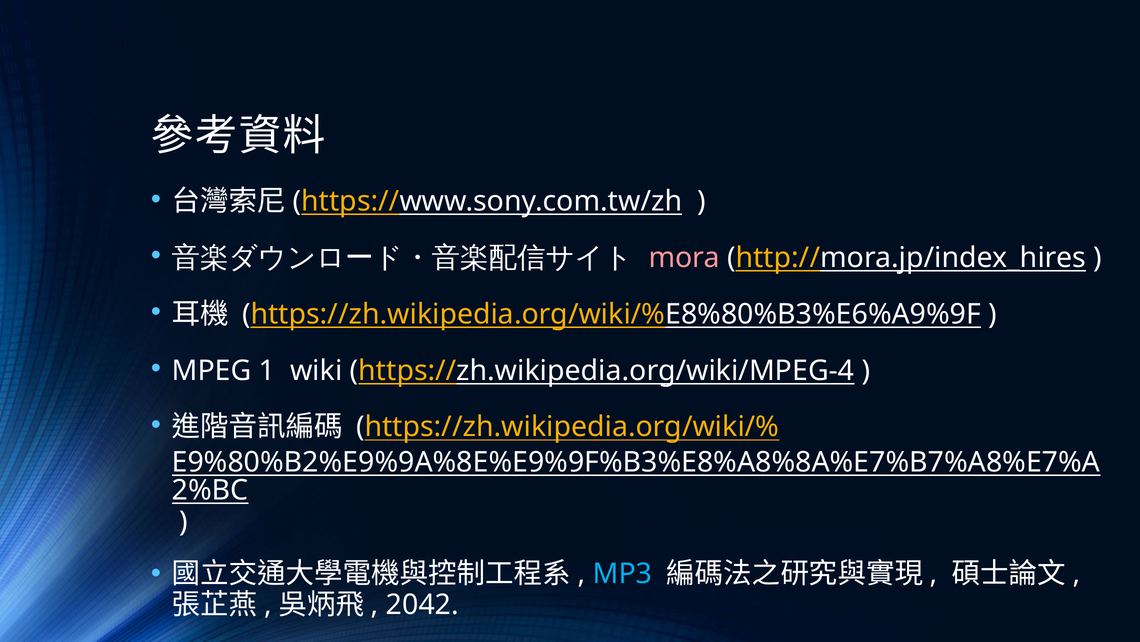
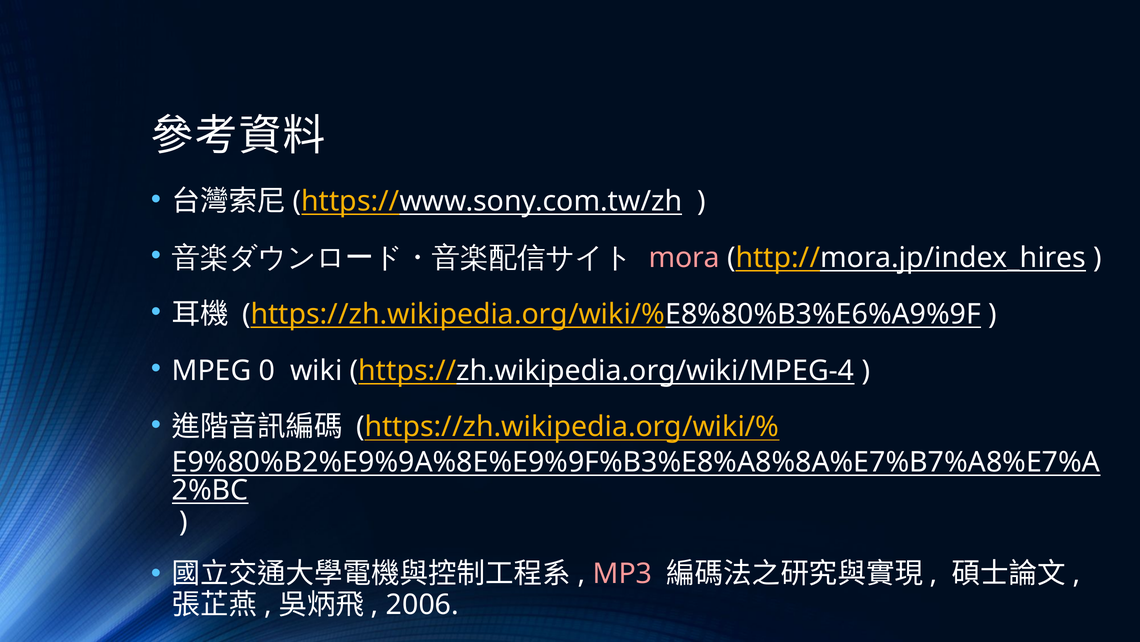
1: 1 -> 0 (267, 370)
MP3 colour: light blue -> pink (623, 573)
2042: 2042 -> 2006 (422, 604)
